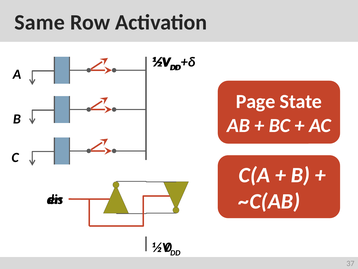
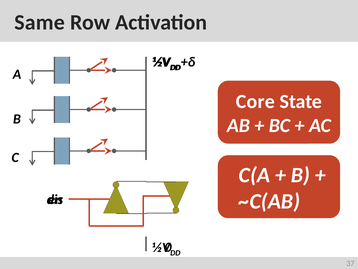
Page: Page -> Core (255, 101)
